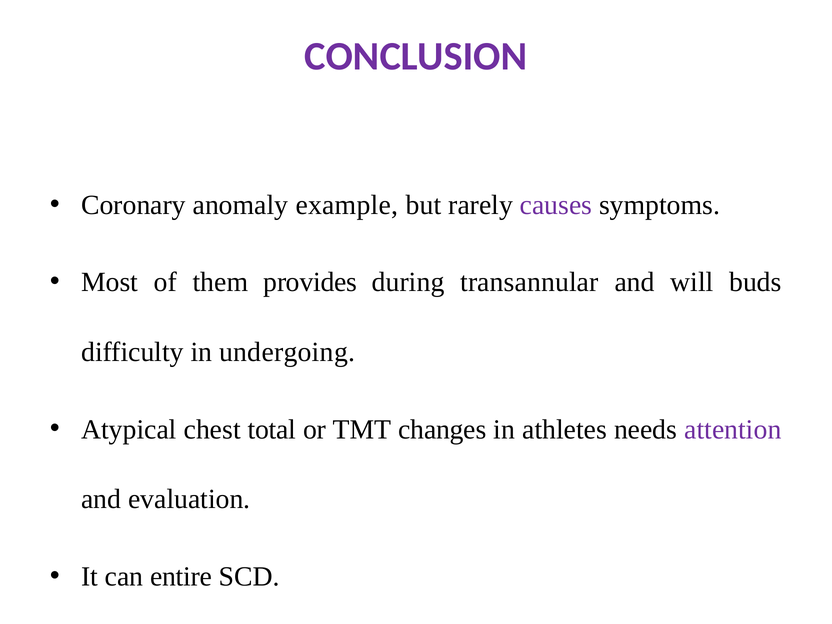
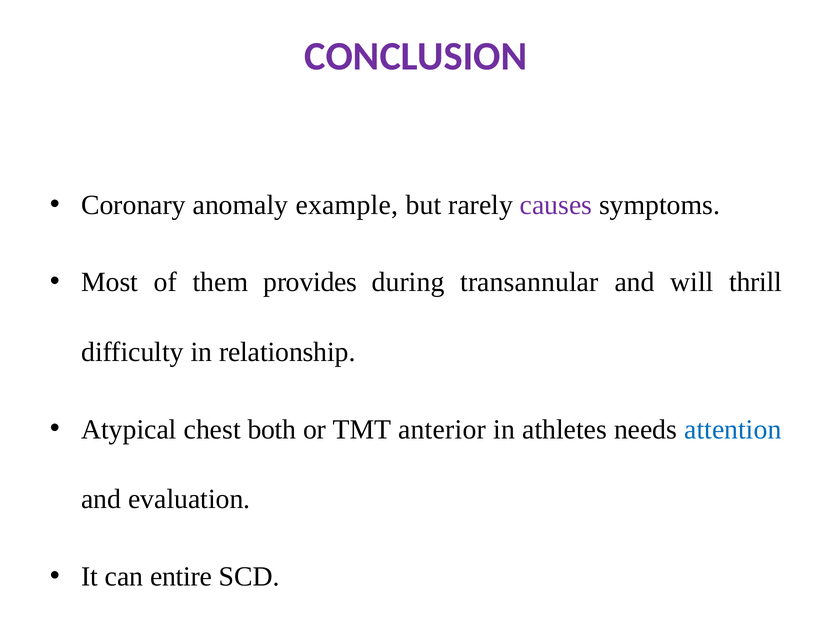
buds: buds -> thrill (755, 282)
undergoing: undergoing -> relationship (287, 352)
total: total -> both (272, 429)
changes: changes -> anterior (442, 429)
attention colour: purple -> blue (733, 429)
